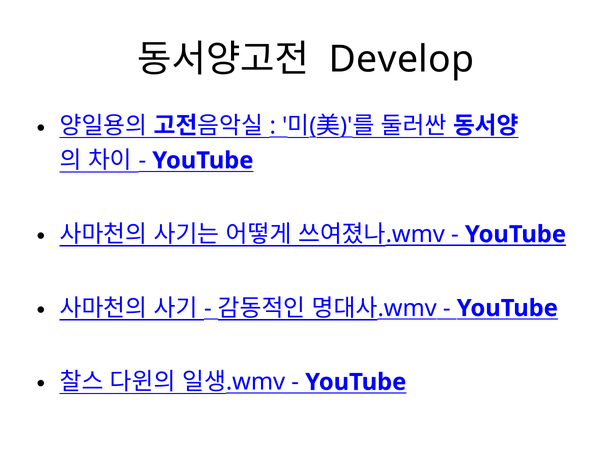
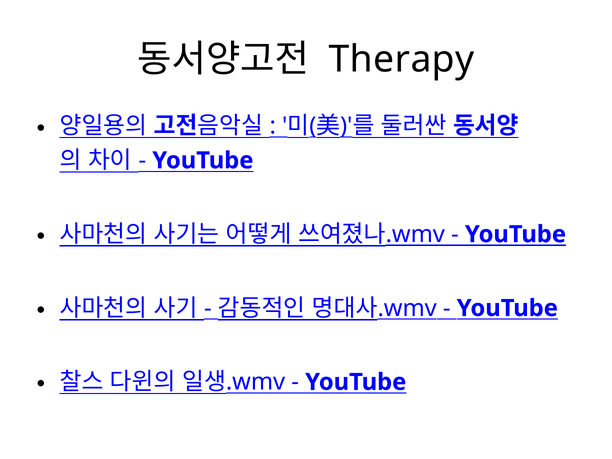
Develop: Develop -> Therapy (402, 59)
